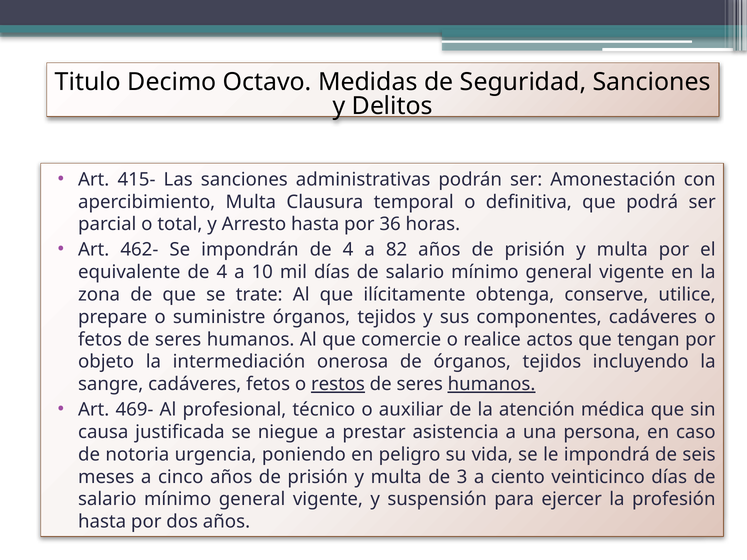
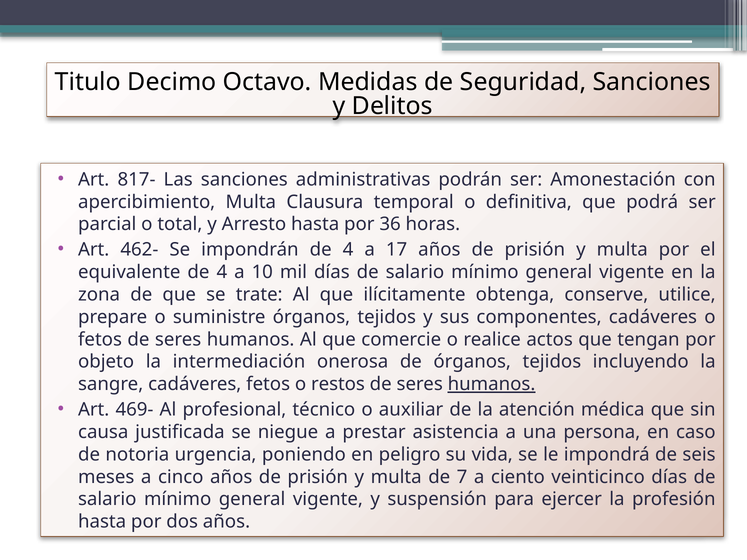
415-: 415- -> 817- (137, 180)
82: 82 -> 17 (397, 250)
restos underline: present -> none (338, 384)
3: 3 -> 7 (462, 477)
